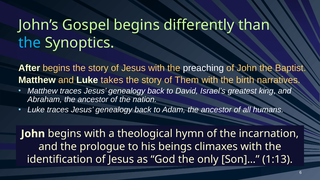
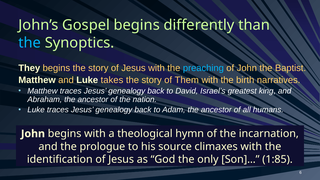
After: After -> They (29, 68)
preaching colour: white -> light blue (203, 68)
beings: beings -> source (175, 146)
1:13: 1:13 -> 1:85 (277, 159)
